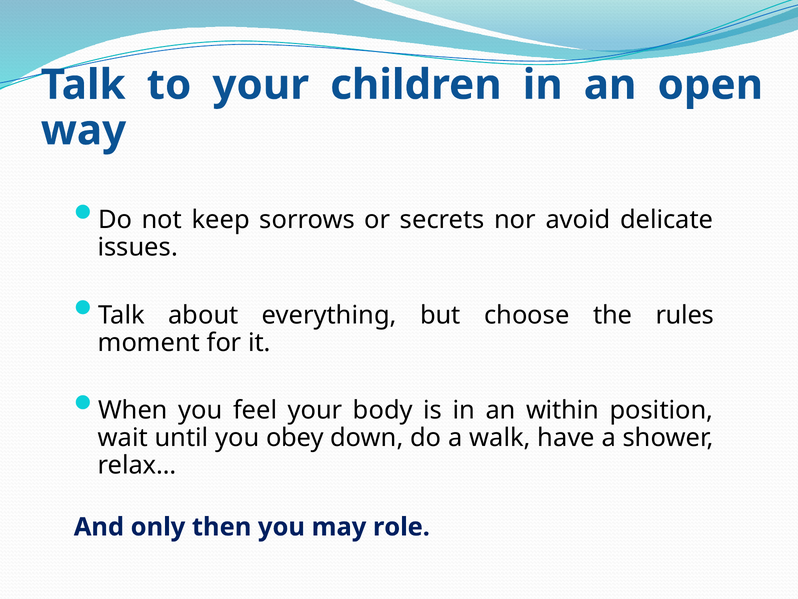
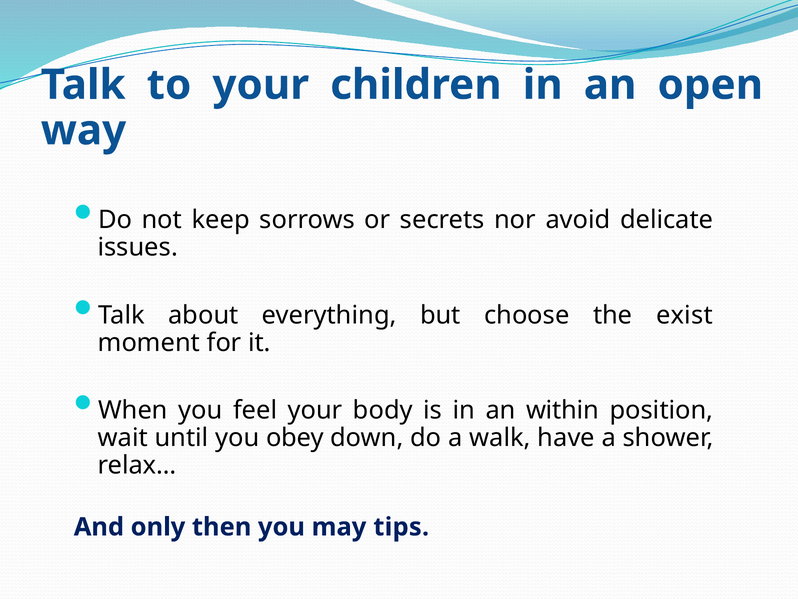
rules: rules -> exist (685, 315)
role: role -> tips (401, 527)
